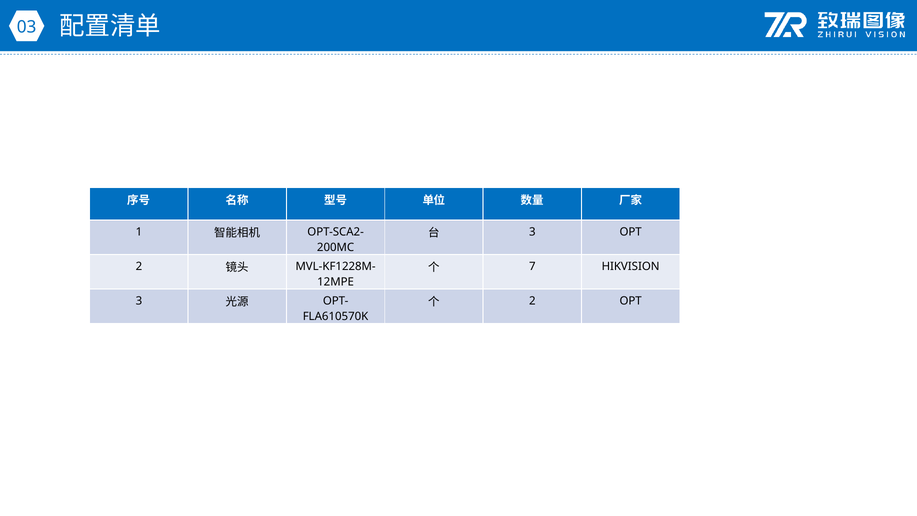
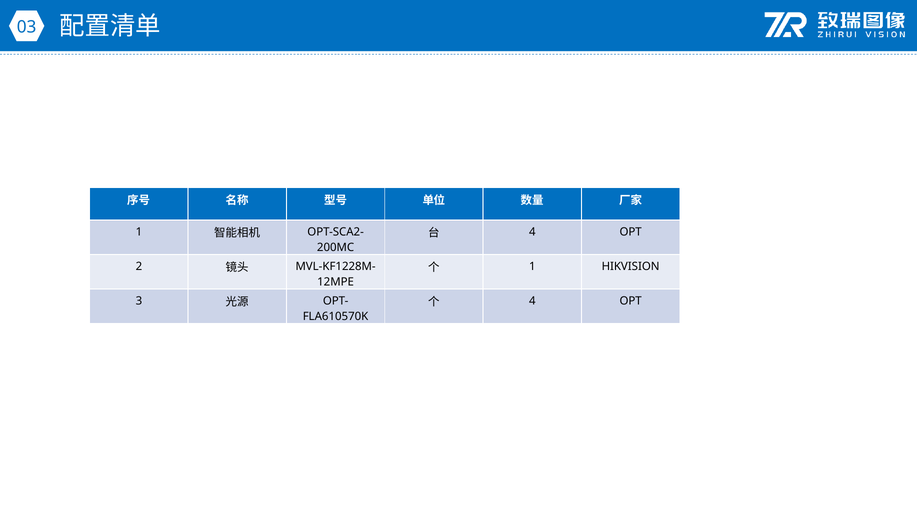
3: 3 -> 4 (532, 232)
7: 7 -> 1 (532, 266)
2: 2 -> 4 (532, 301)
